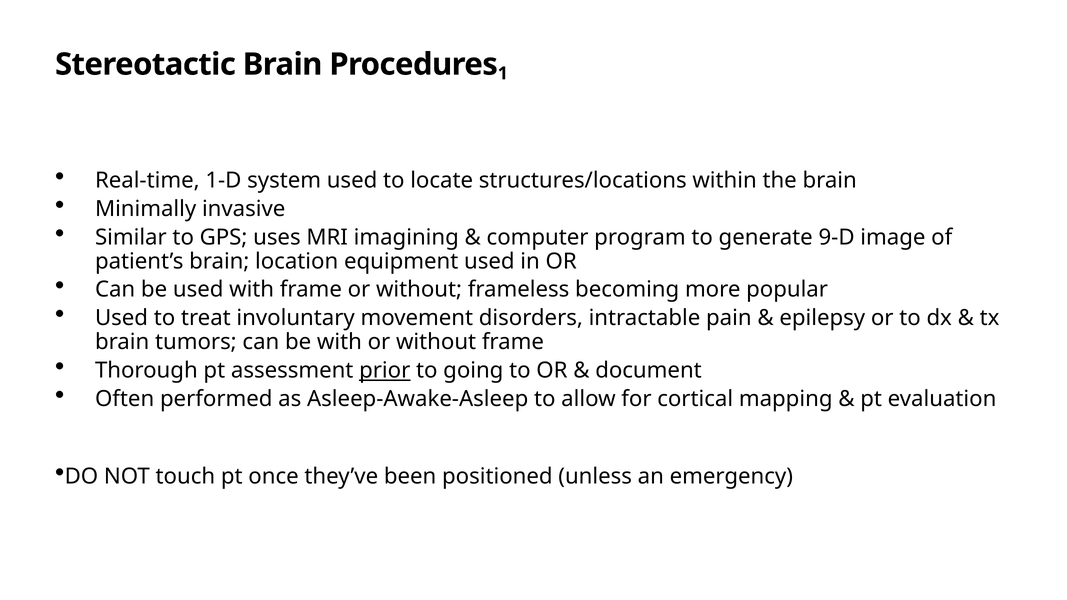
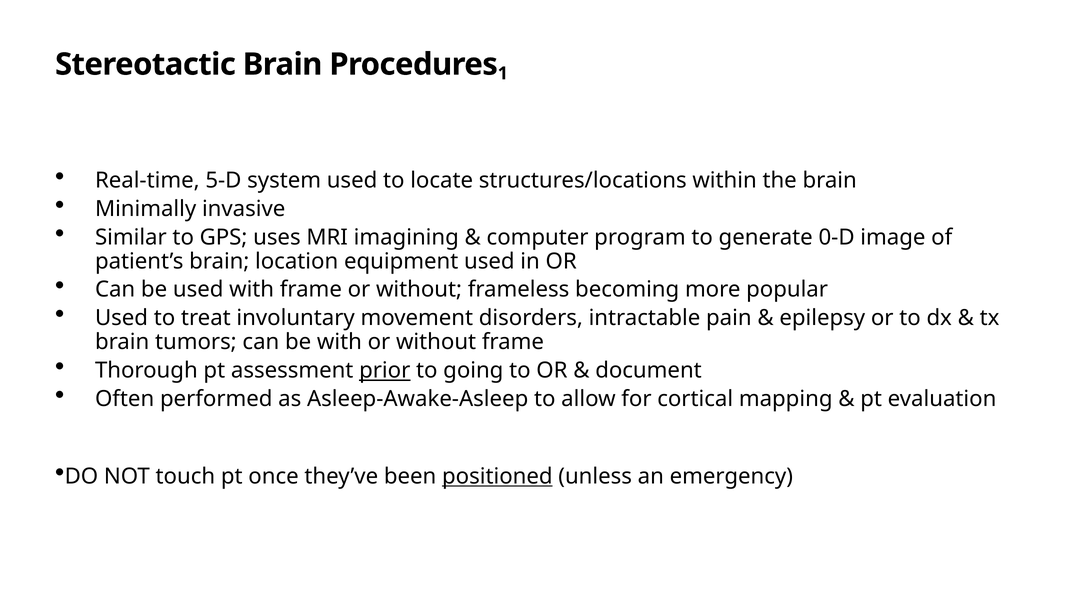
1-D: 1-D -> 5-D (223, 180)
9-D: 9-D -> 0-D (837, 237)
positioned underline: none -> present (497, 477)
